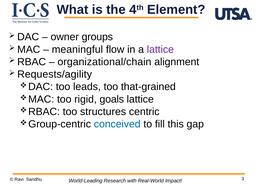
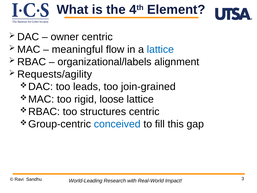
owner groups: groups -> centric (97, 37)
lattice colour: purple -> blue (160, 49)
organizational/chain: organizational/chain -> organizational/labels (104, 62)
that-grained: that-grained -> join-grained (148, 87)
goals: goals -> loose (112, 99)
